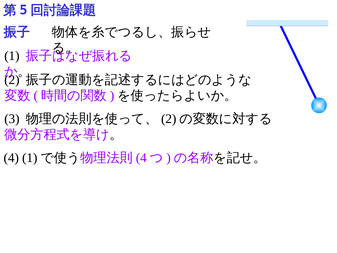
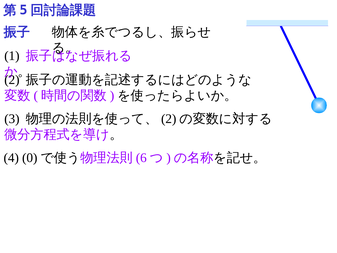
4 1: 1 -> 0 (30, 158)
4: 4 -> 6 (141, 158)
